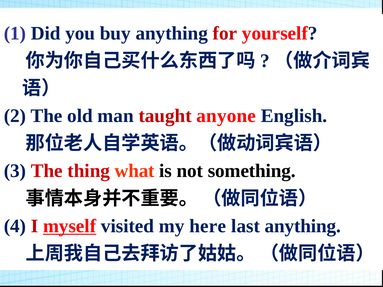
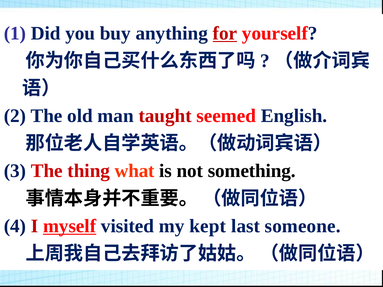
for underline: none -> present (225, 33)
anyone: anyone -> seemed (226, 116)
here: here -> kept (208, 226)
last anything: anything -> someone (303, 226)
